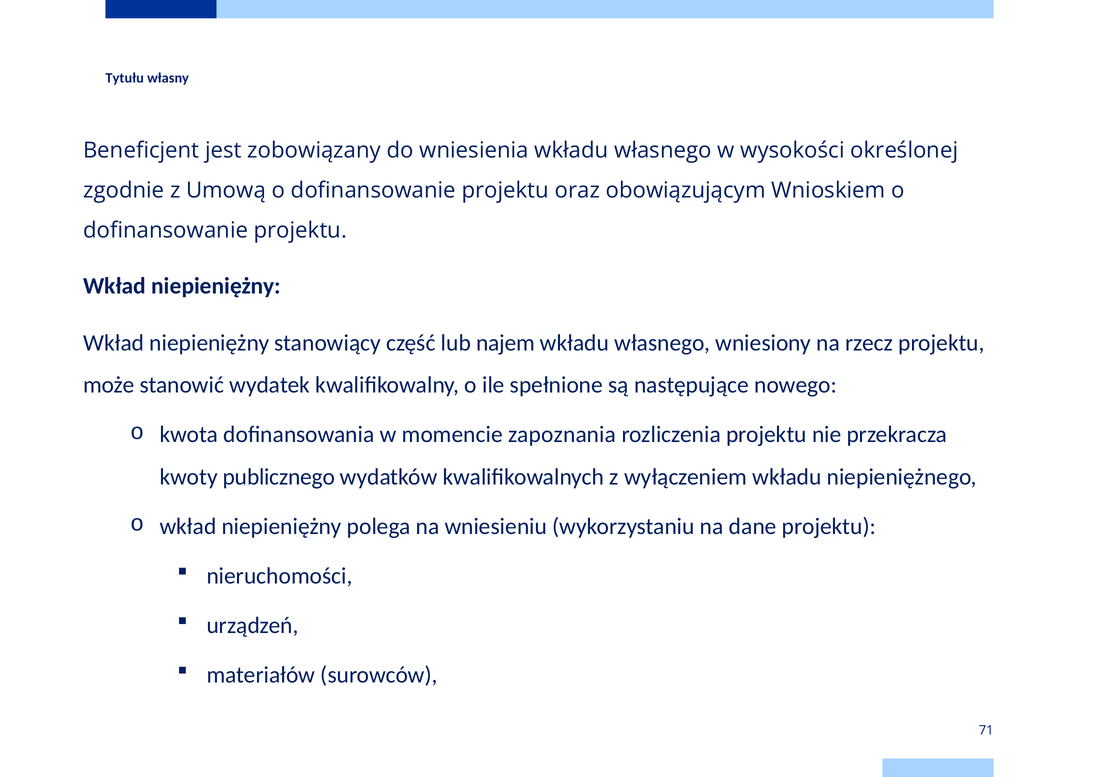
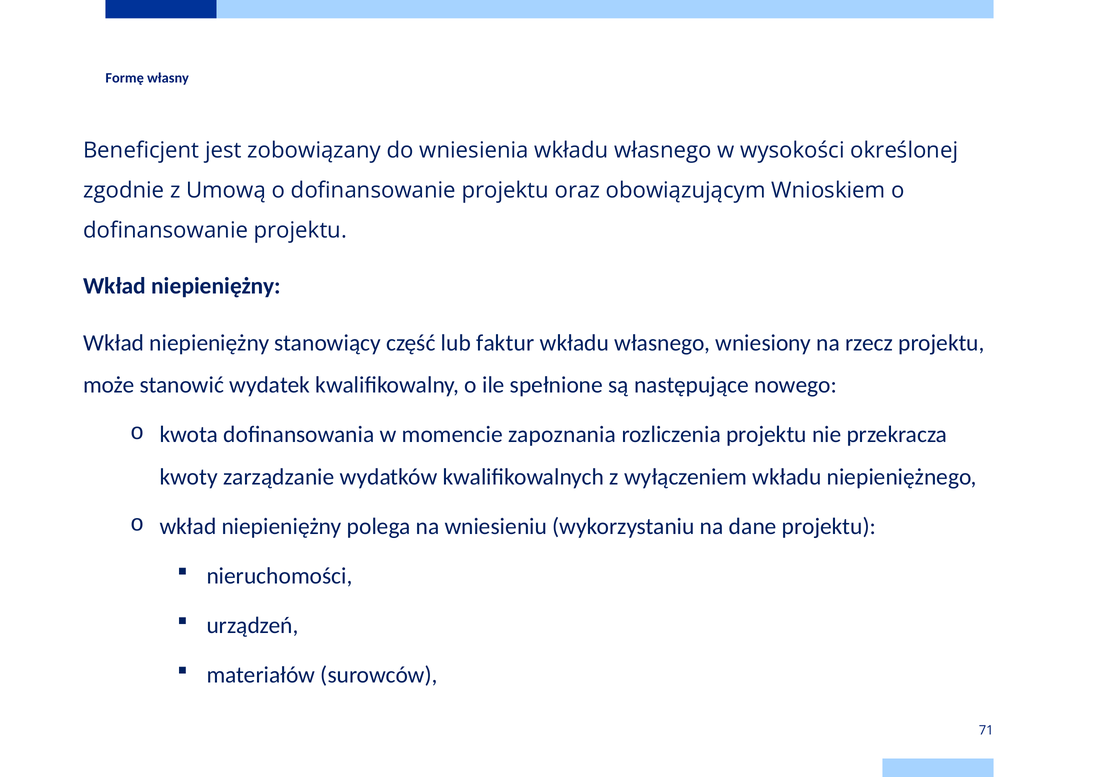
Tytułu: Tytułu -> Formę (125, 78)
najem: najem -> faktur (505, 343)
publicznego: publicznego -> zarządzanie (279, 477)
